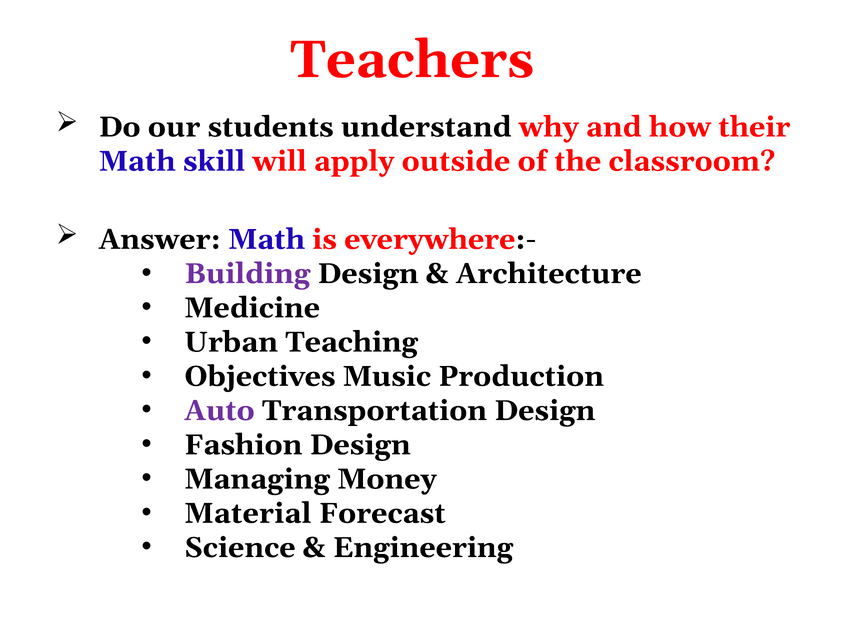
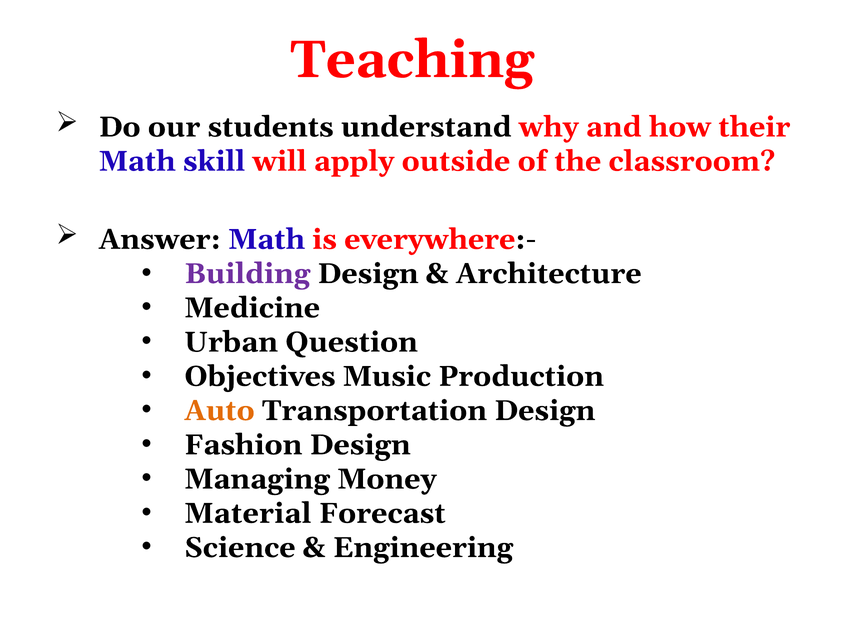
Teachers: Teachers -> Teaching (412, 60)
Teaching: Teaching -> Question (352, 342)
Auto colour: purple -> orange (220, 411)
